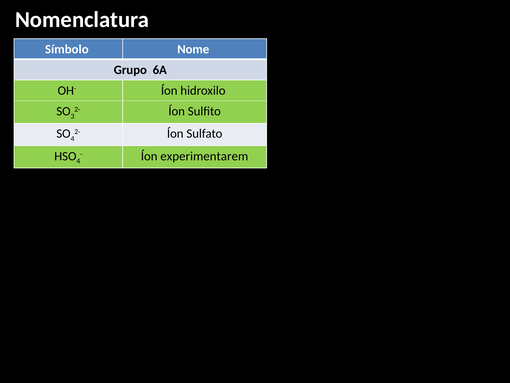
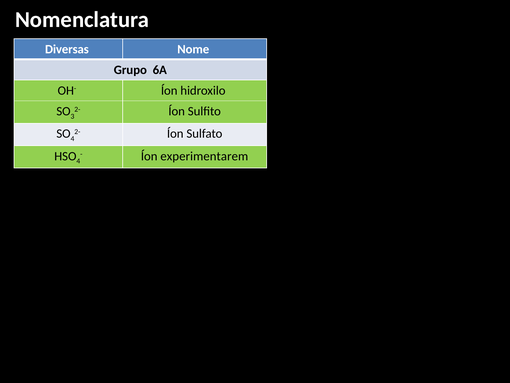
Símbolo: Símbolo -> Diversas (67, 49)
